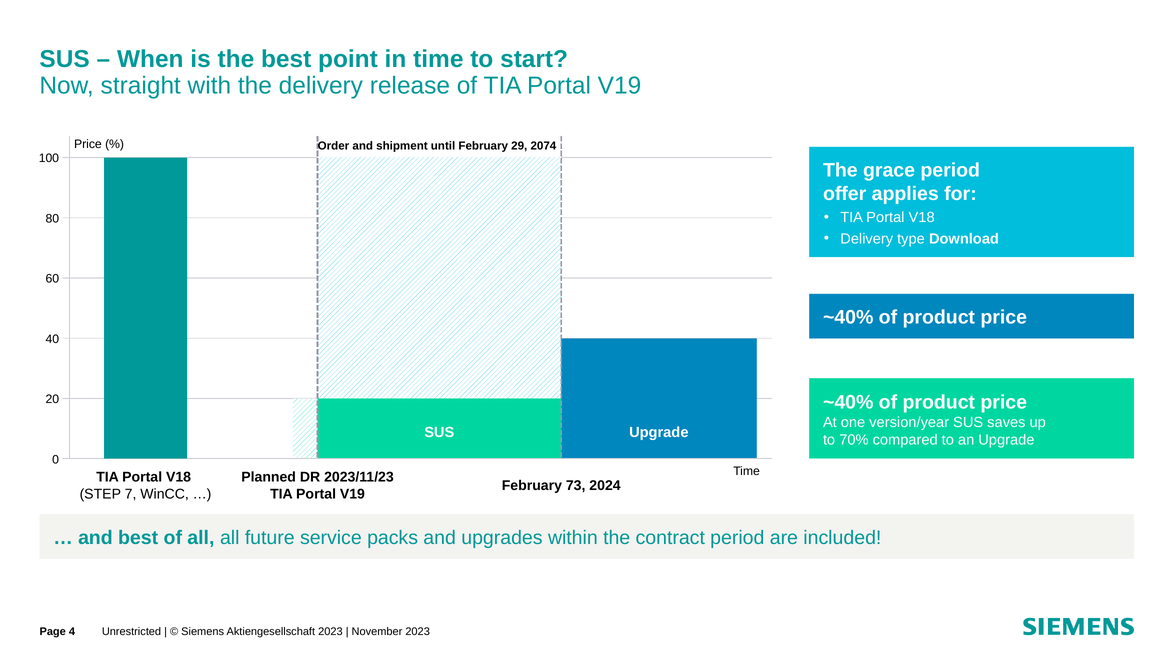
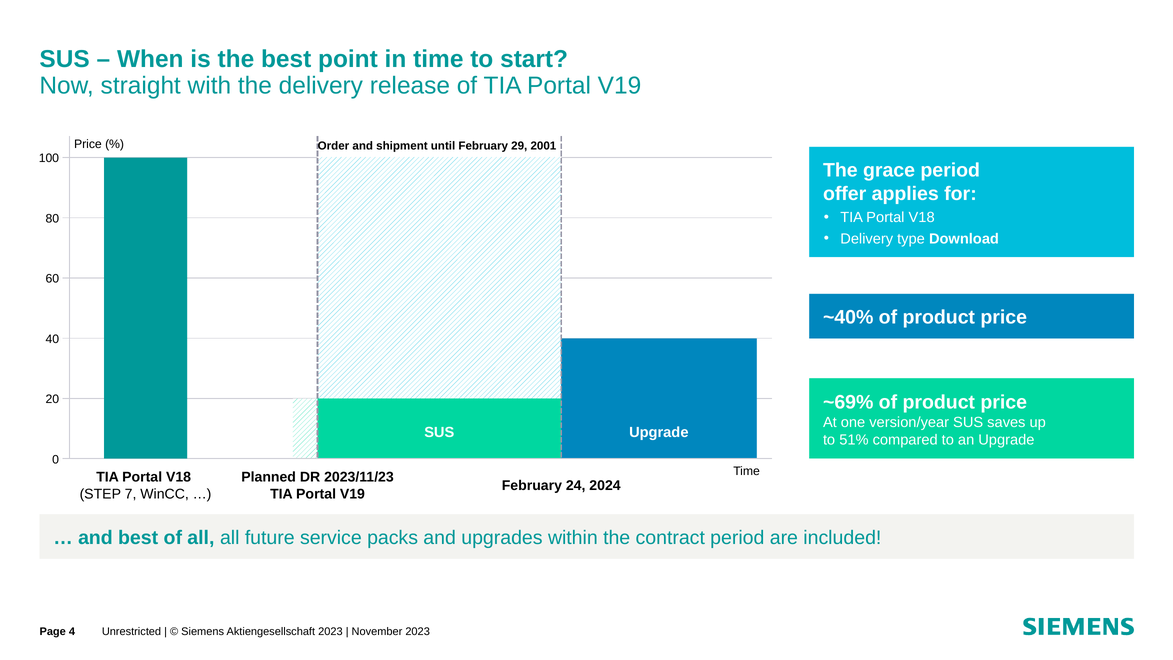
2074: 2074 -> 2001 (543, 146)
~40%: ~40% -> ~69% (848, 402)
70%: 70% -> 51% (854, 440)
73: 73 -> 24 (576, 485)
